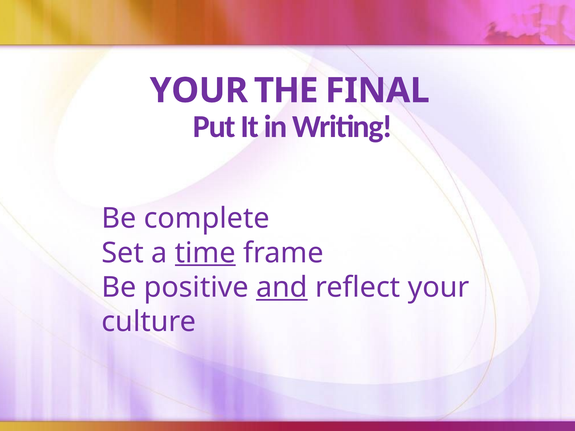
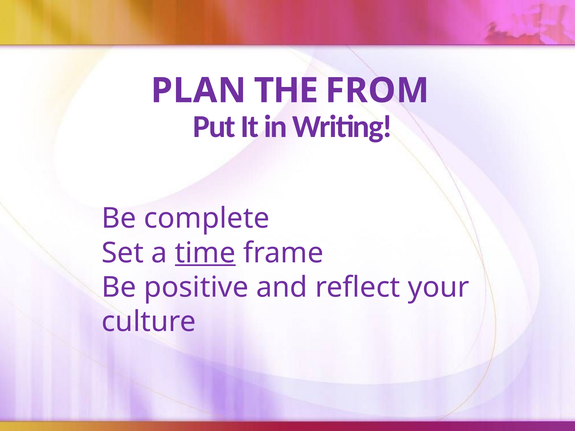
YOUR: YOUR -> PLAN (199, 91)
FINAL: FINAL -> FROM (377, 91)
and underline: present -> none (282, 288)
